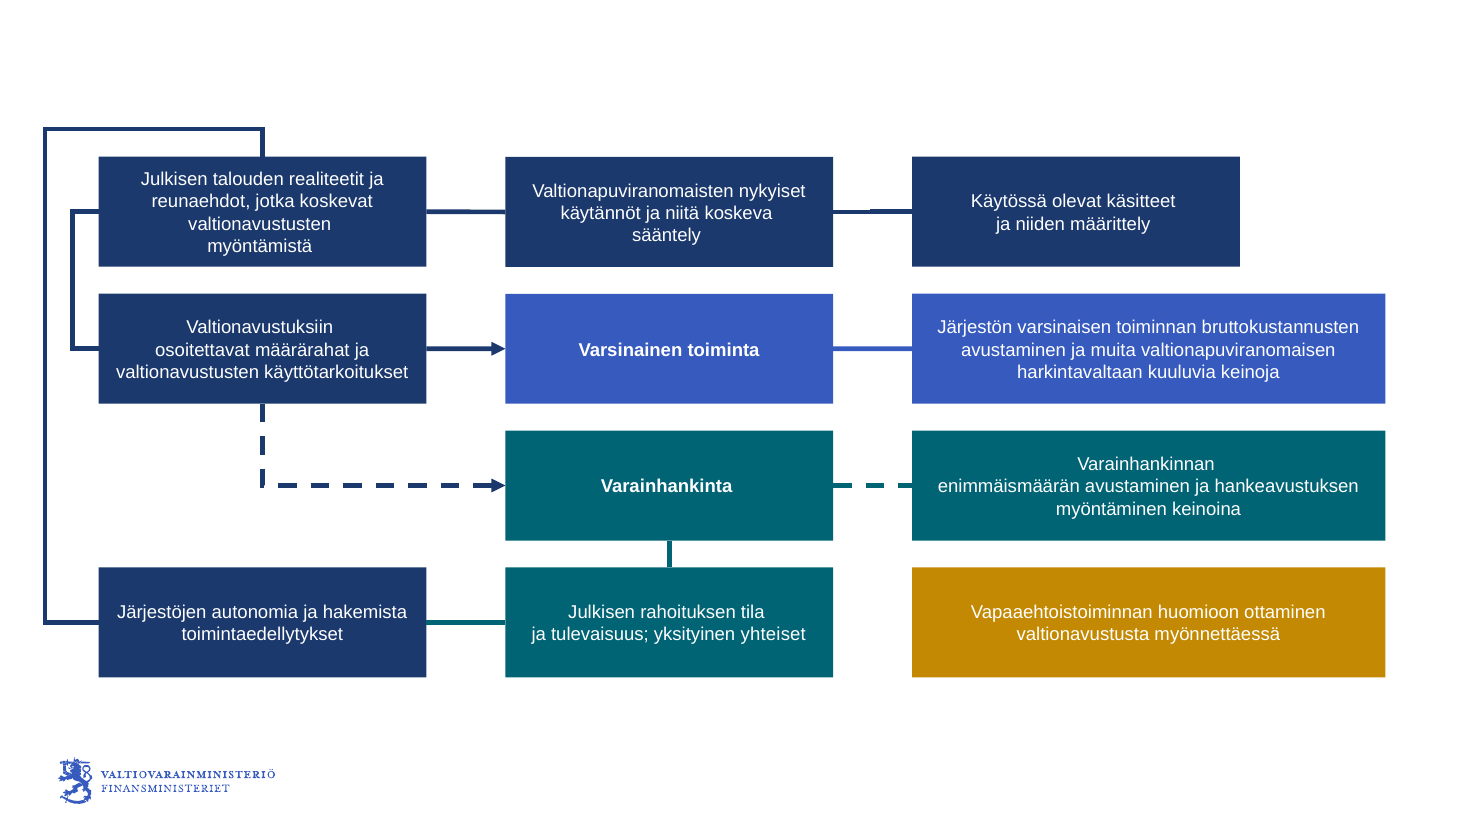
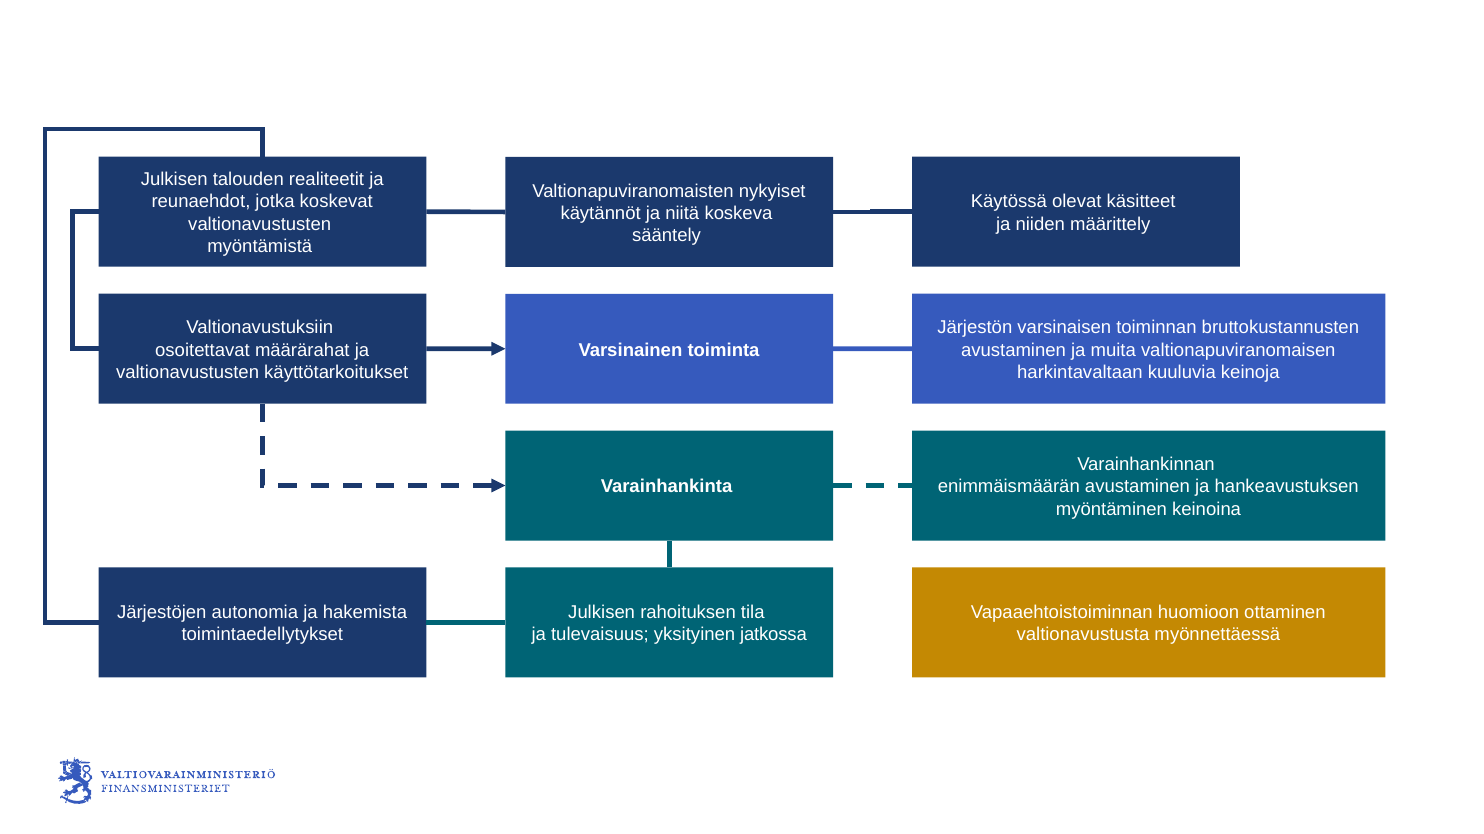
yhteiset: yhteiset -> jatkossa (773, 635)
